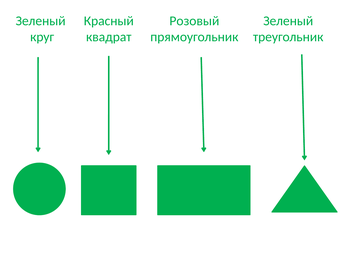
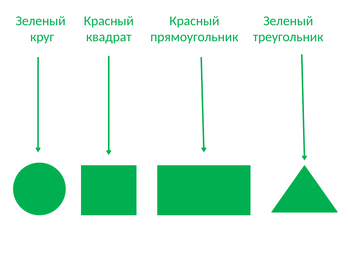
Розовый: Розовый -> Красный (194, 21)
